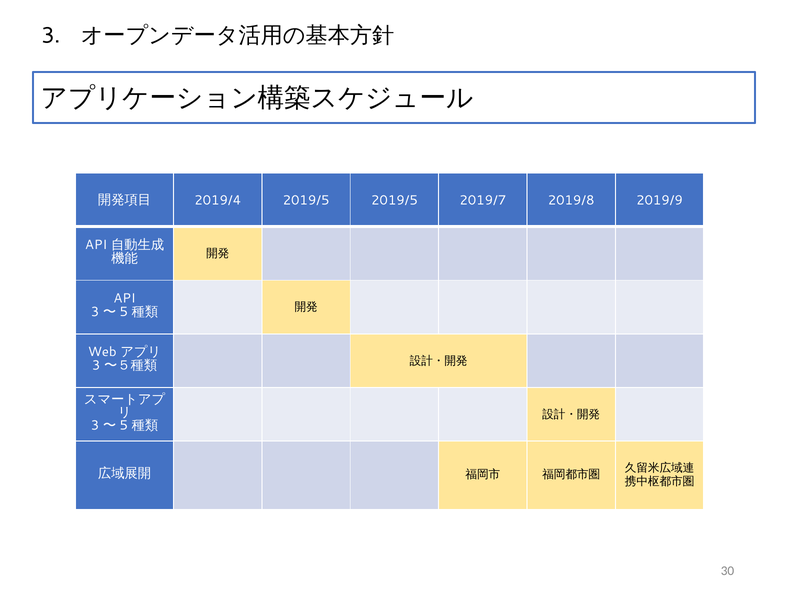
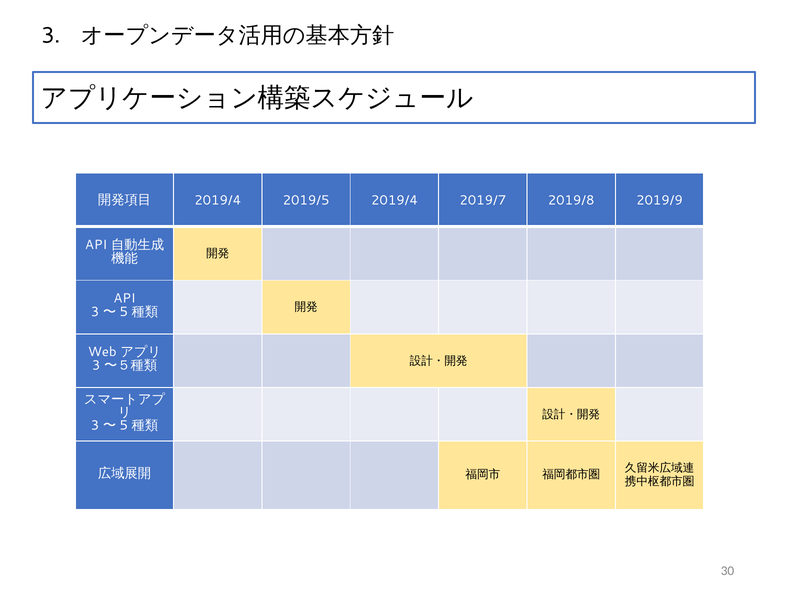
2019/5 2019/5: 2019/5 -> 2019/4 (394, 200)
